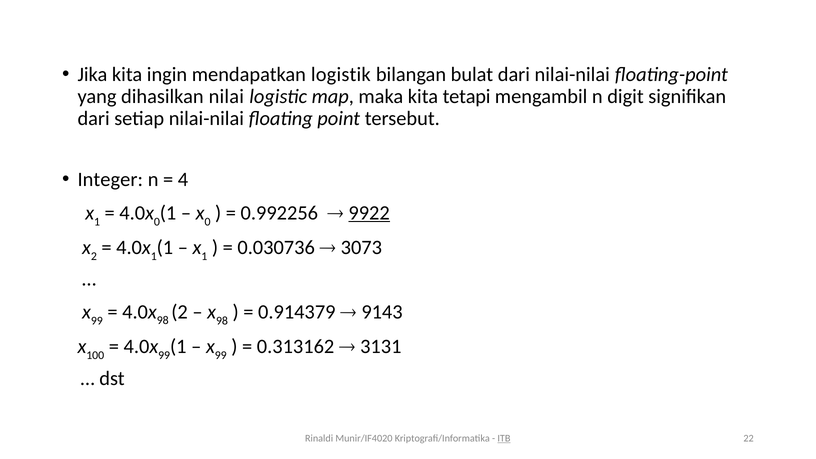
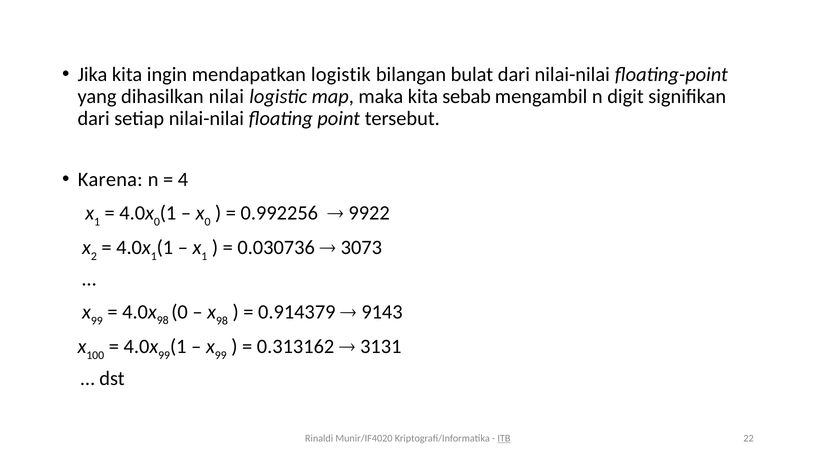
tetapi: tetapi -> sebab (467, 96)
Integer: Integer -> Karena (110, 180)
9922 underline: present -> none (369, 213)
2: 2 -> 0 (180, 312)
